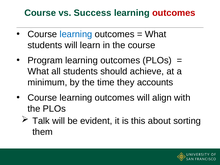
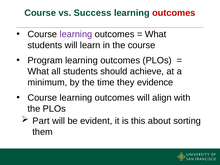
learning colour: blue -> purple (76, 34)
accounts: accounts -> evidence (155, 82)
Talk: Talk -> Part (41, 121)
